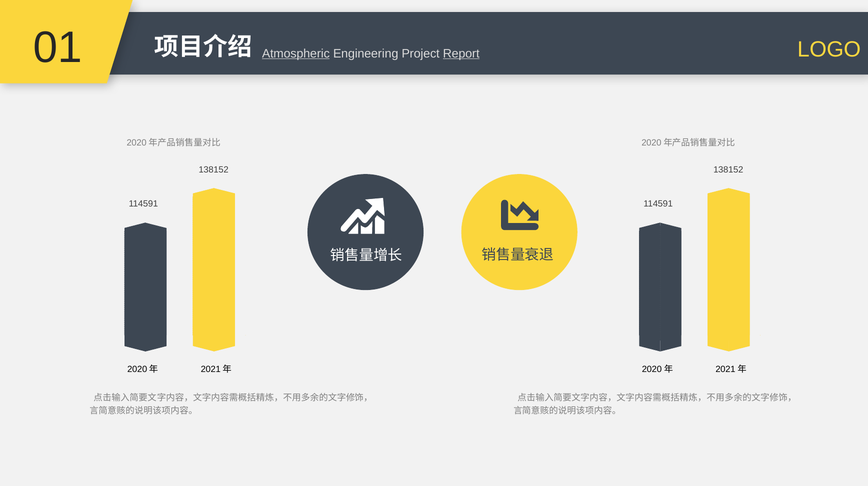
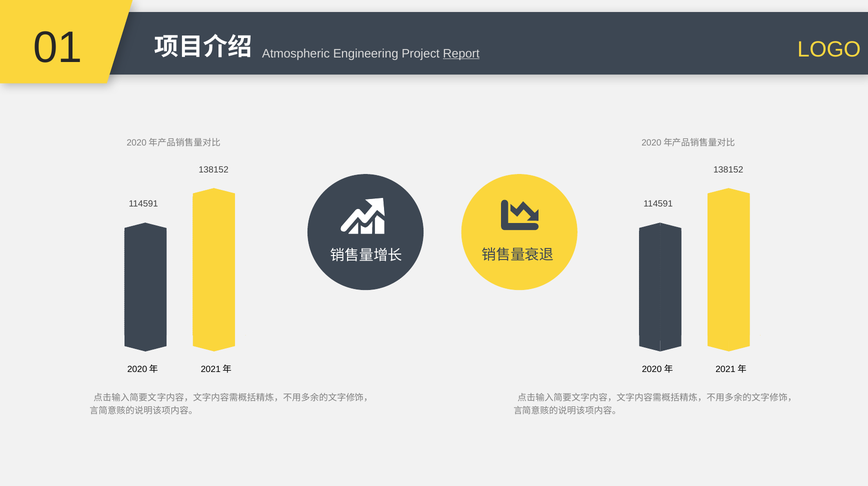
Atmospheric underline: present -> none (296, 54)
